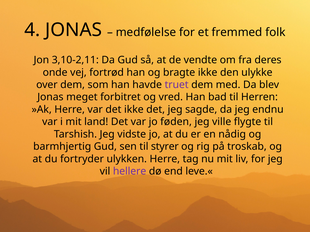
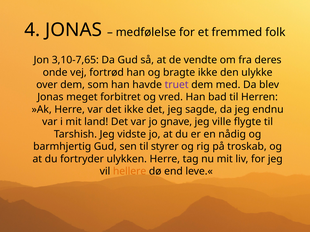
3,10-2,11: 3,10-2,11 -> 3,10-7,65 (75, 60)
føden: føden -> gnave (176, 122)
hellere colour: purple -> orange (130, 172)
